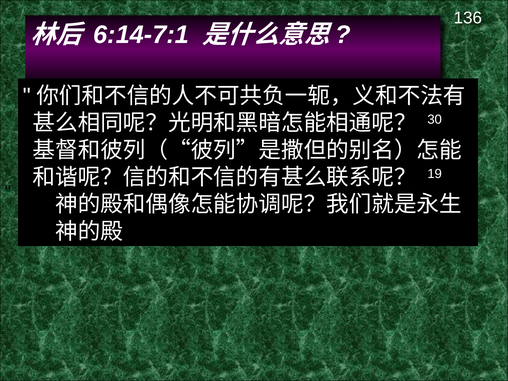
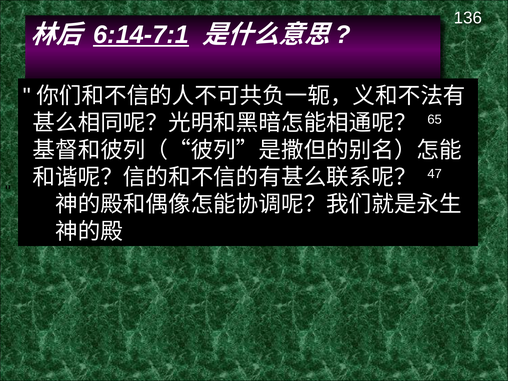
6:14-7:1 underline: none -> present (141, 35)
30: 30 -> 65 (435, 120)
19: 19 -> 47 (435, 174)
